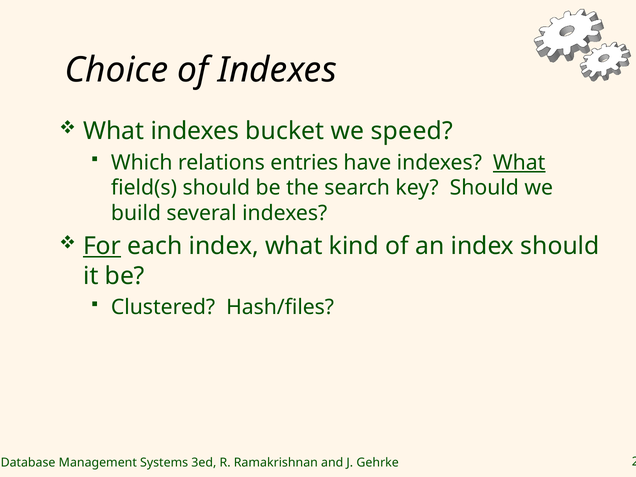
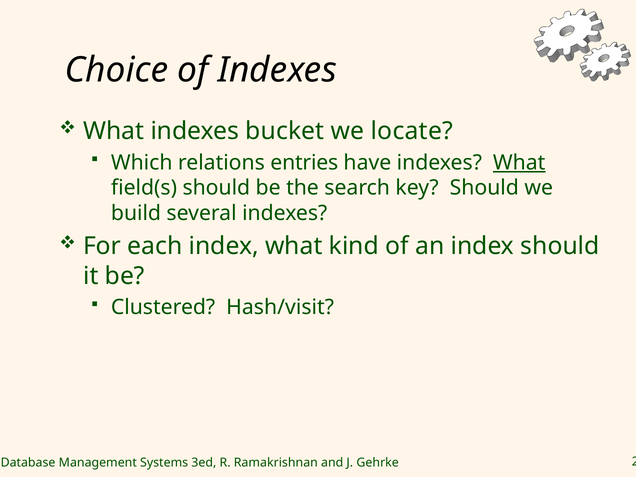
speed: speed -> locate (412, 131)
For underline: present -> none (102, 246)
Hash/files: Hash/files -> Hash/visit (280, 307)
